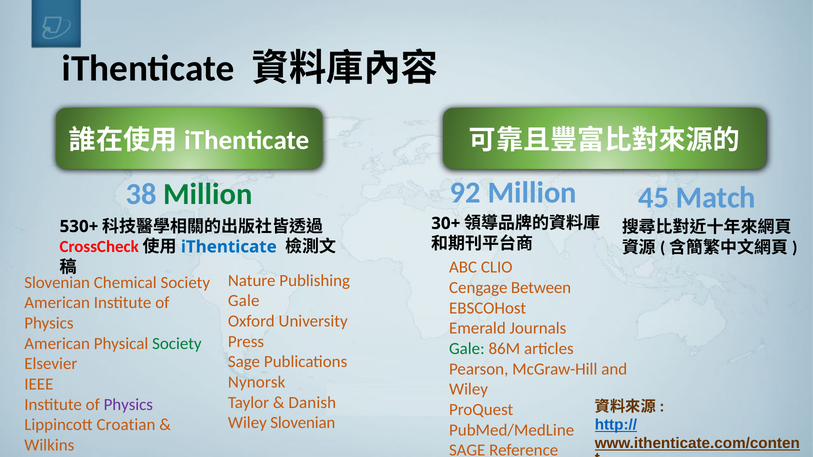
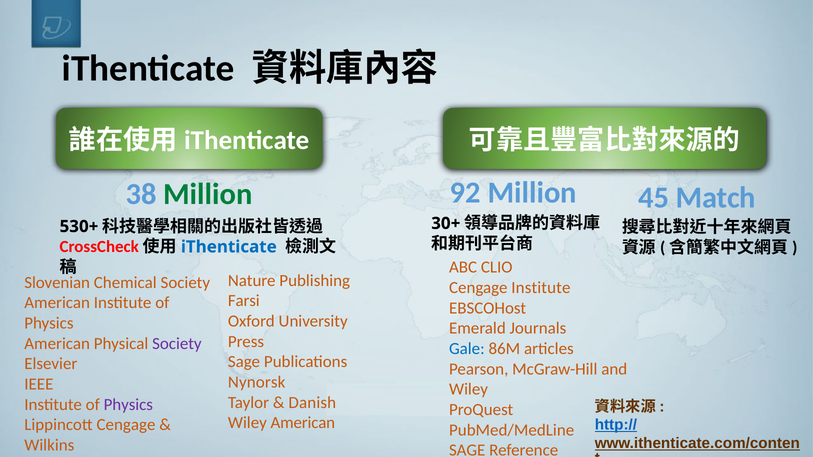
Cengage Between: Between -> Institute (541, 288)
Gale: Gale -> Farsi (244, 301)
Society colour: green -> purple (177, 344)
Gale colour: green -> blue (467, 349)
Wiley Slovenian: Slovenian -> American (303, 423)
Lippincott Croatian: Croatian -> Cengage (126, 425)
